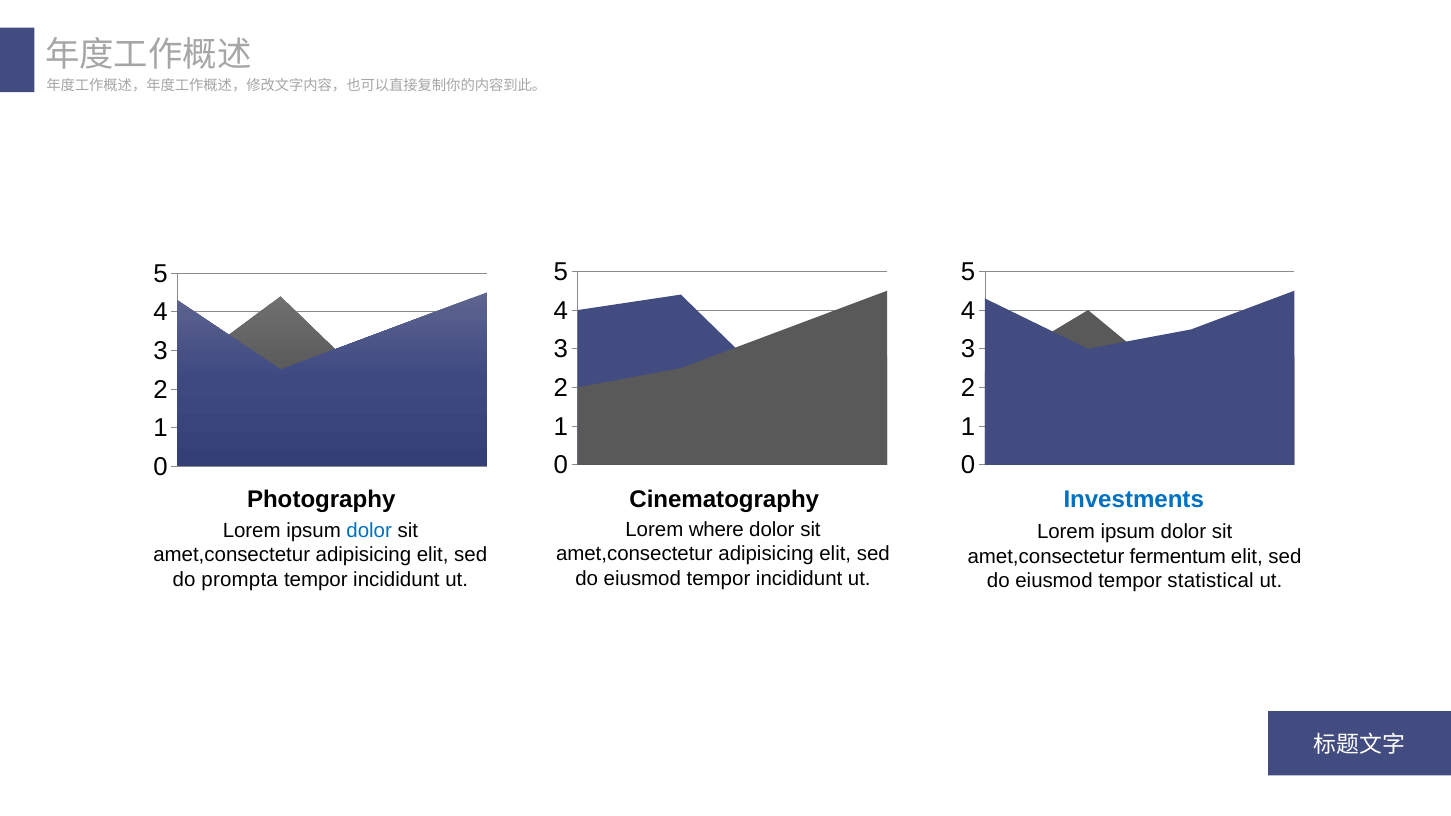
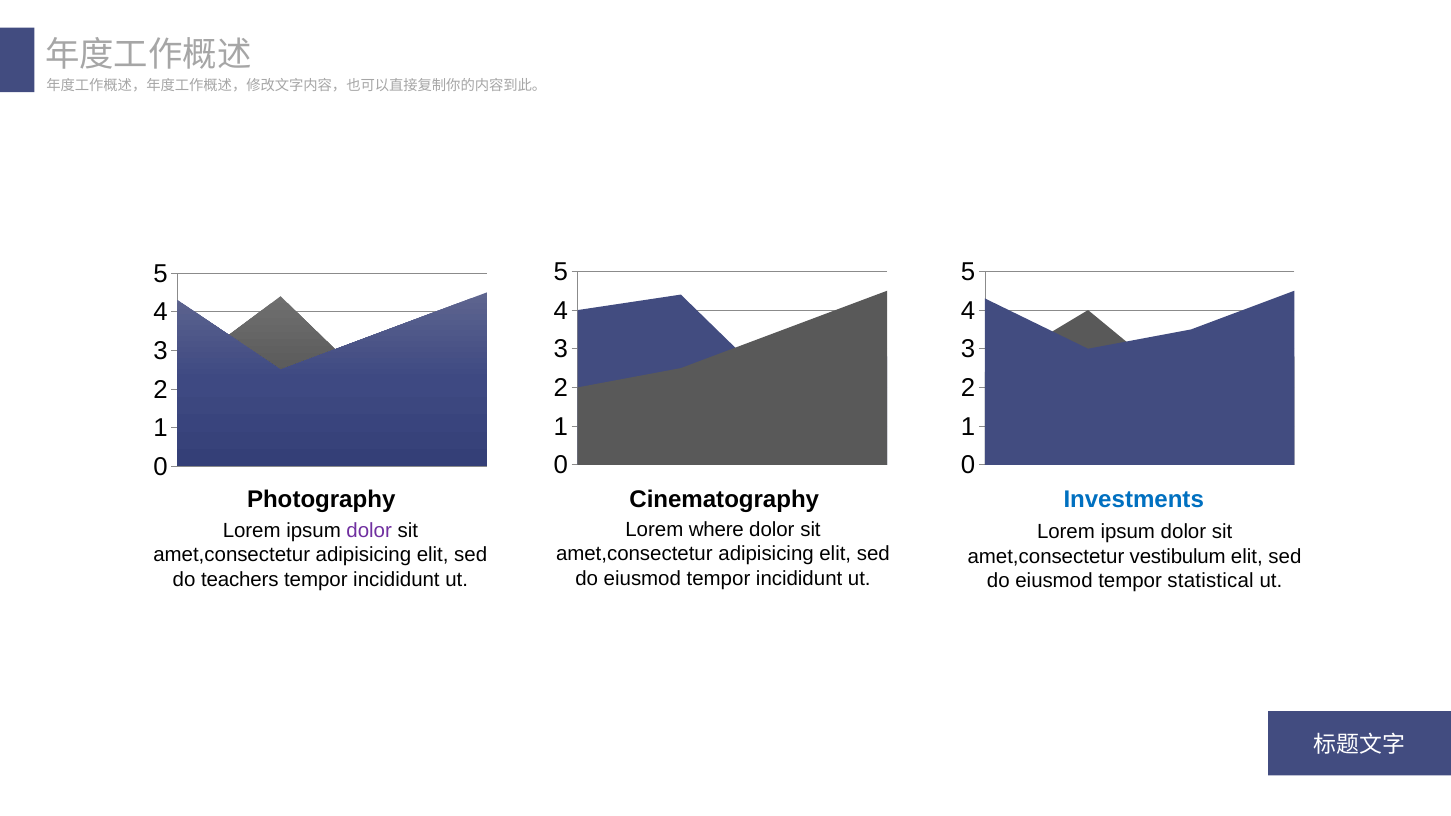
dolor colour: blue -> purple (369, 531)
fermentum: fermentum -> vestibulum (1178, 557)
prompta: prompta -> teachers (240, 580)
